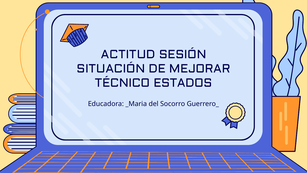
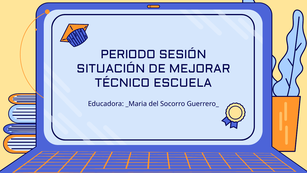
ACTITUD: ACTITUD -> PERIODO (128, 54)
ESTADOS: ESTADOS -> ESCUELA (183, 83)
